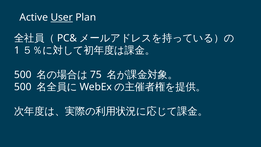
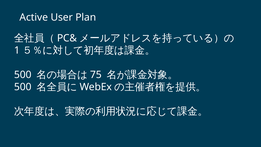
User underline: present -> none (62, 17)
